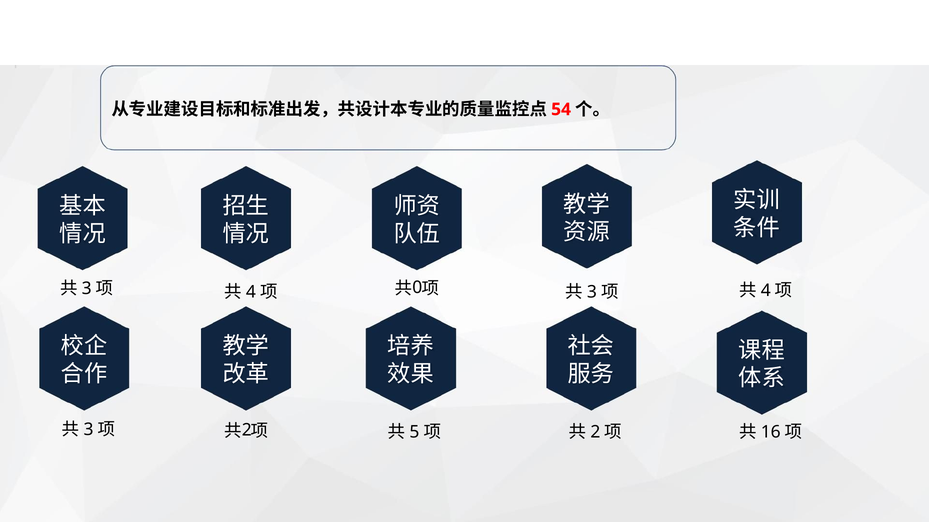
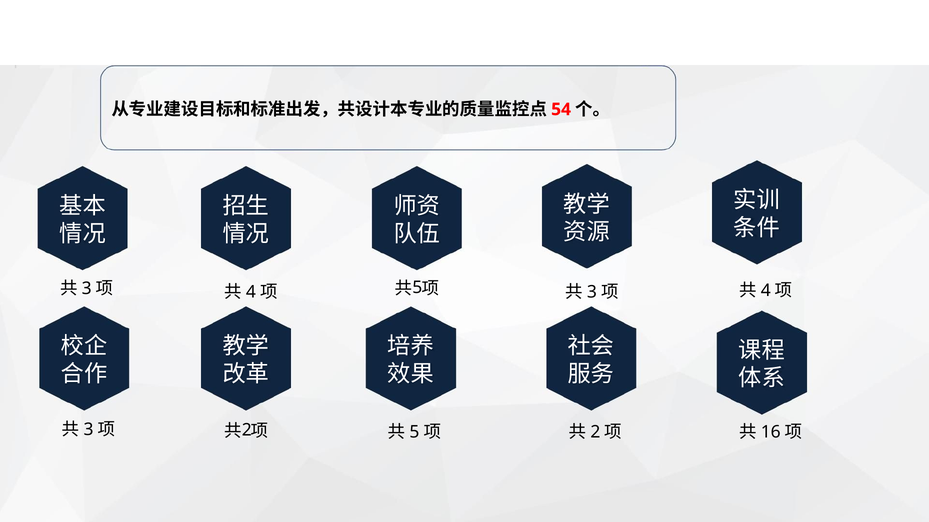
0: 0 -> 5 (417, 288)
